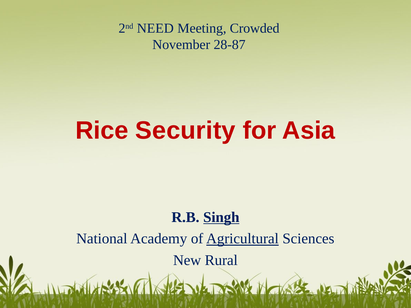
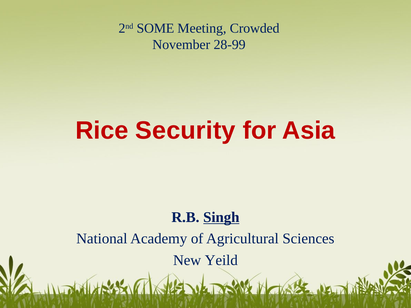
NEED: NEED -> SOME (155, 28)
28-87: 28-87 -> 28-99 (230, 45)
Agricultural underline: present -> none (242, 239)
Rural: Rural -> Yeild (221, 260)
